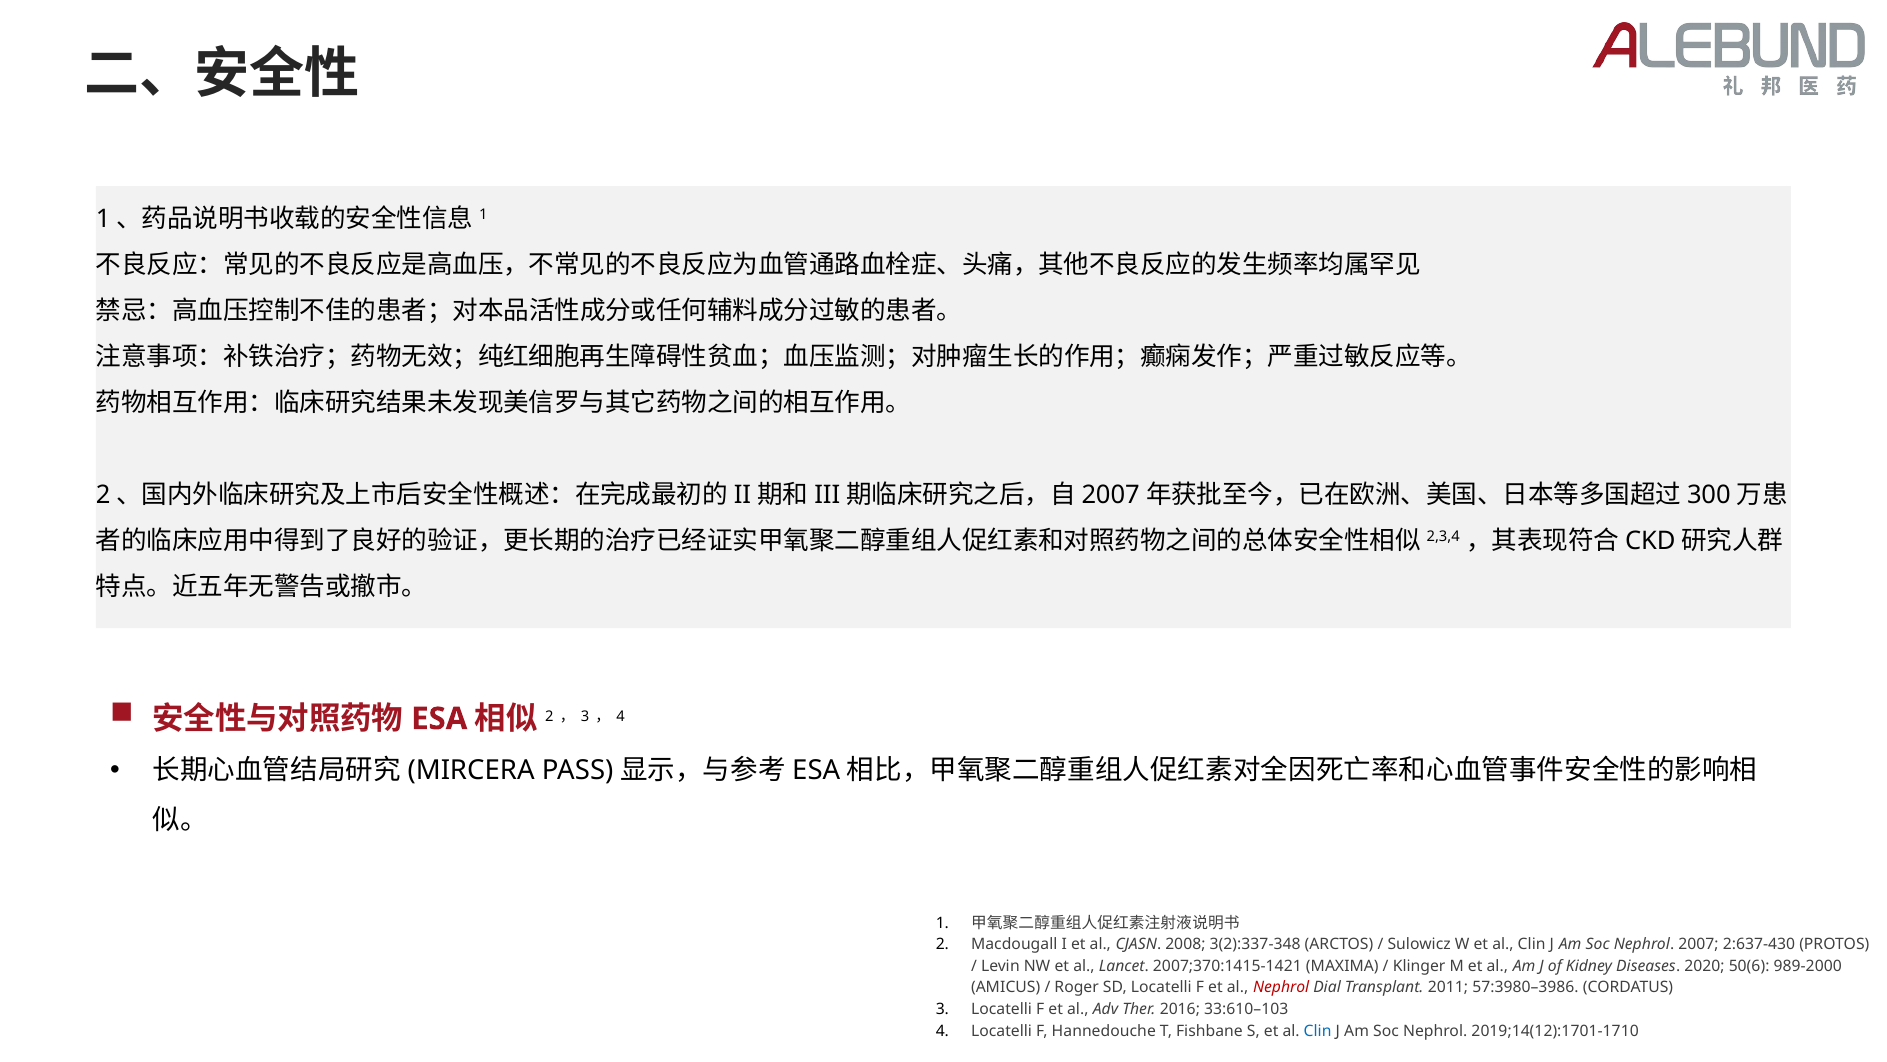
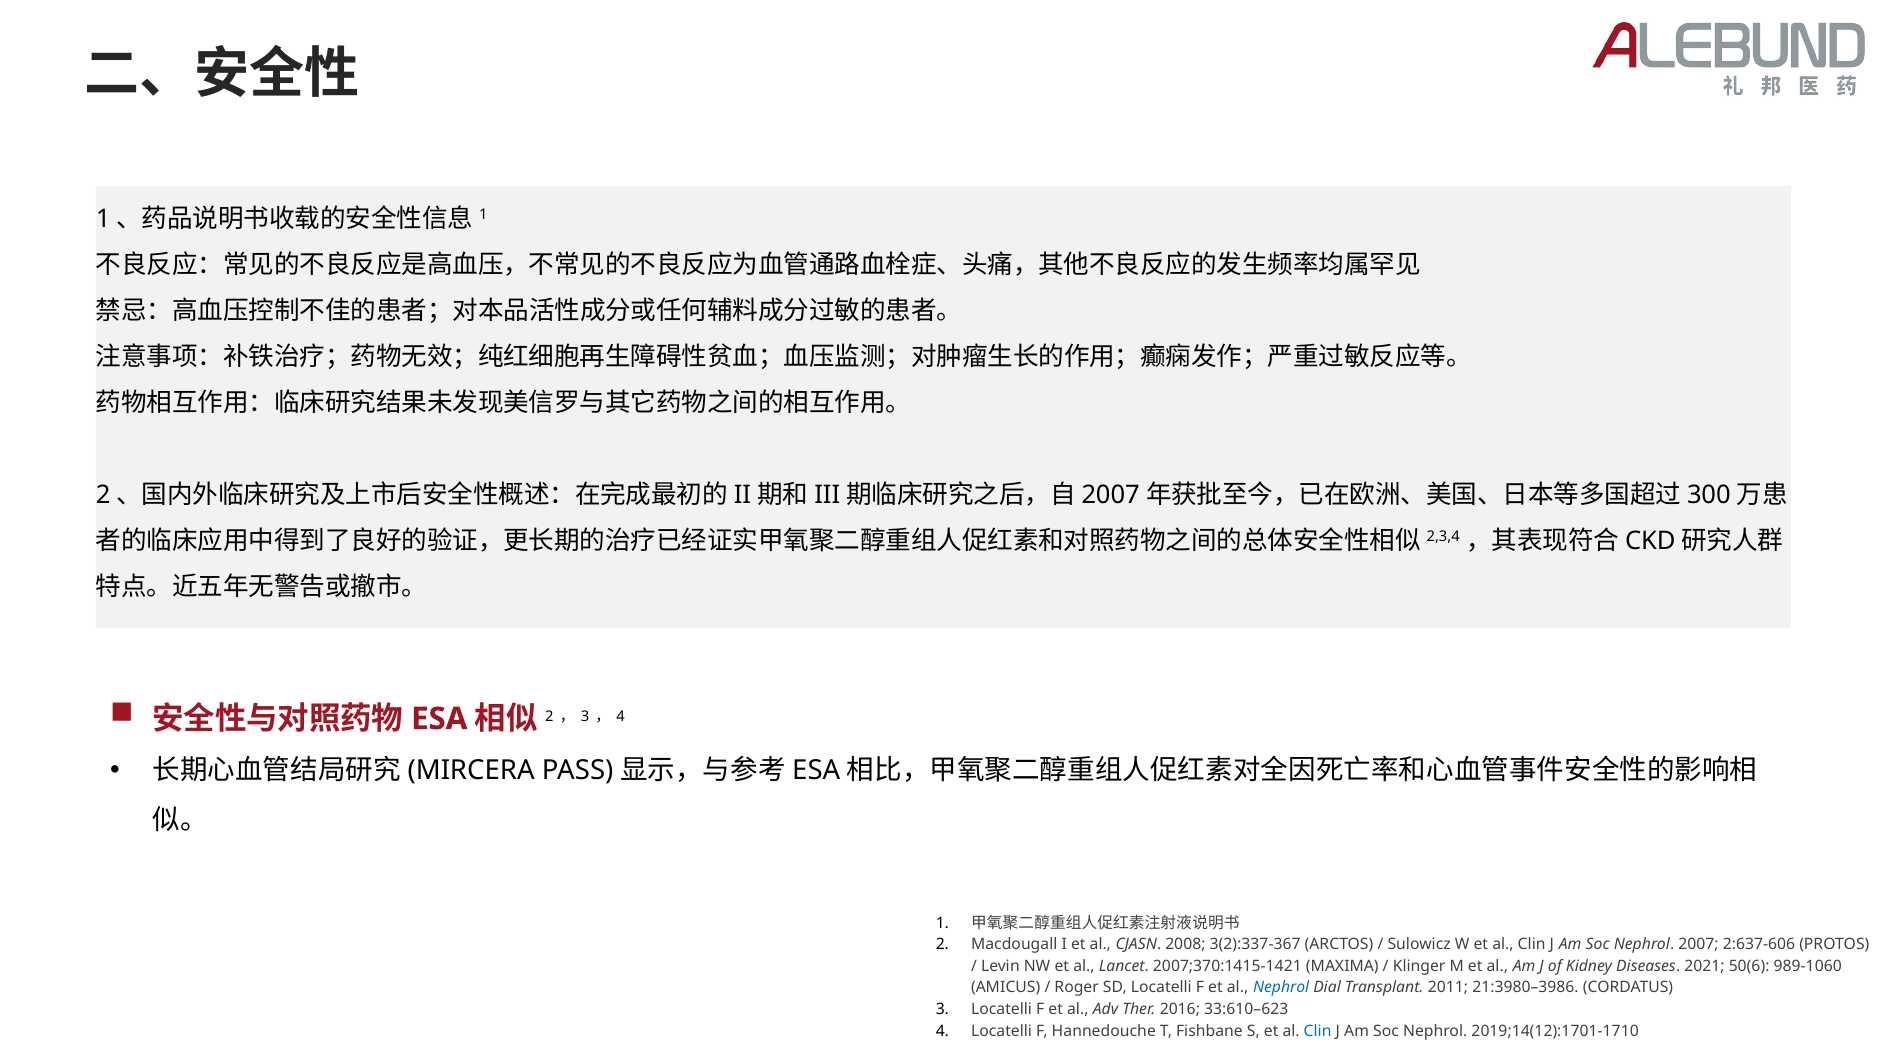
3(2):337-348: 3(2):337-348 -> 3(2):337-367 (1255, 944)
2:637-430: 2:637-430 -> 2:637-606 (1759, 944)
2020: 2020 -> 2021 (1704, 966)
989-2000: 989-2000 -> 989-1060 (1808, 966)
Nephrol colour: red -> blue (1281, 987)
57:3980–3986: 57:3980–3986 -> 21:3980–3986 (1525, 987)
33:610–103: 33:610–103 -> 33:610–623 (1246, 1009)
